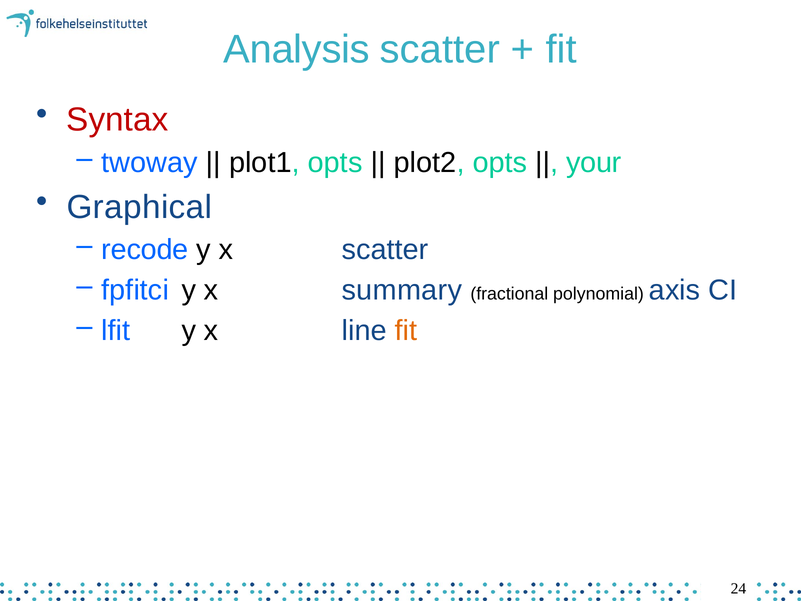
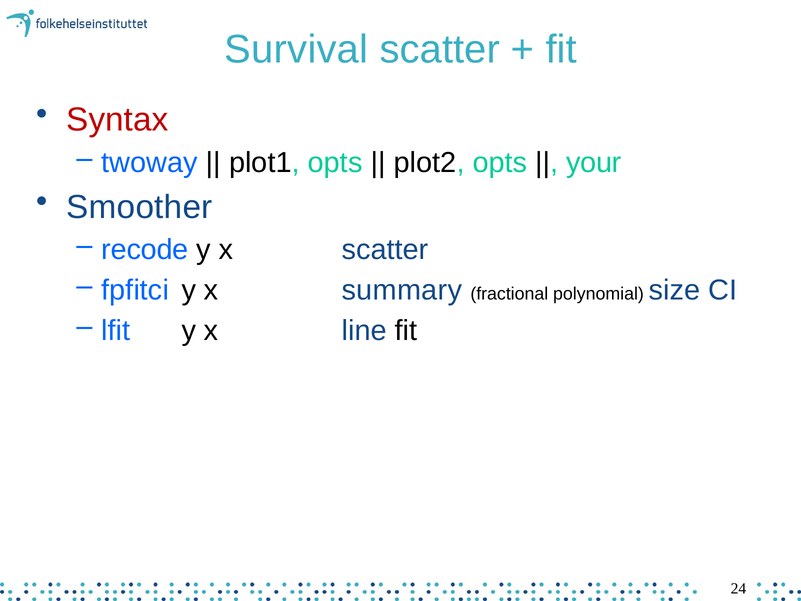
Analysis: Analysis -> Survival (296, 50)
Graphical: Graphical -> Smoother (139, 207)
axis: axis -> size (675, 290)
fit colour: orange -> black (406, 331)
